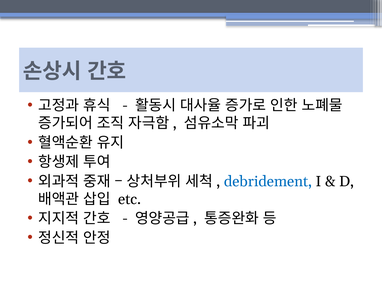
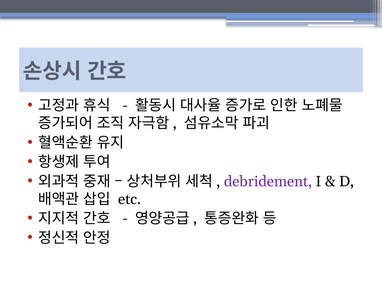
debridement colour: blue -> purple (268, 182)
